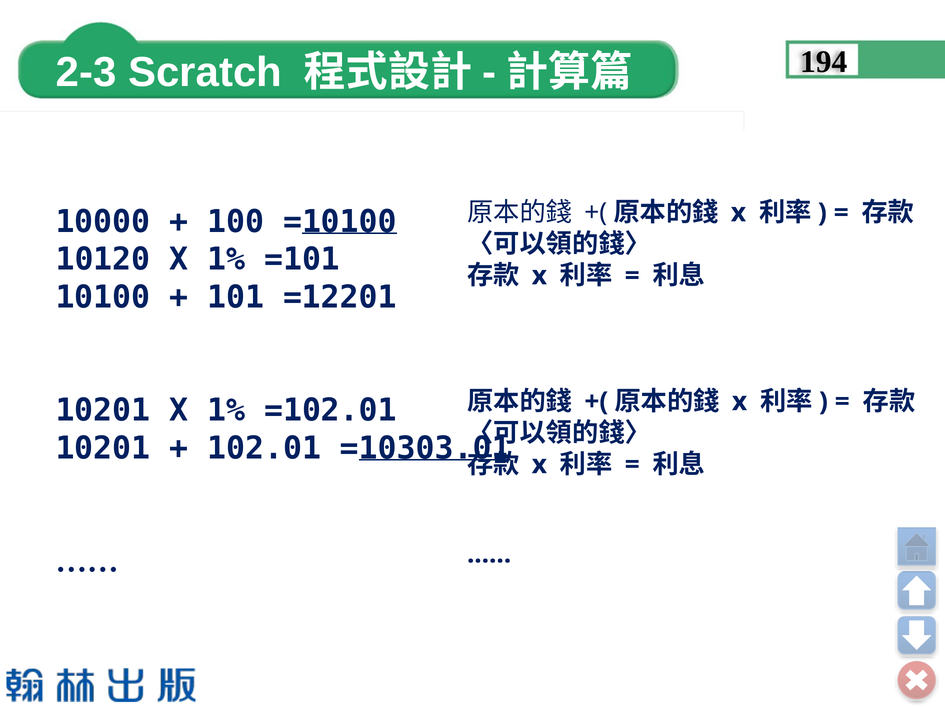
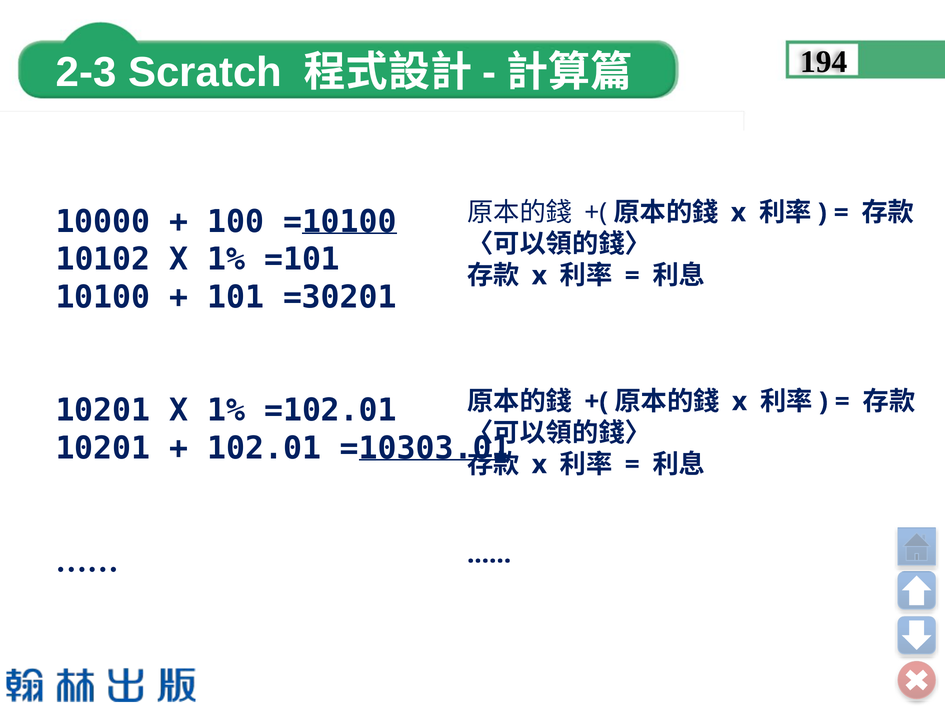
10120: 10120 -> 10102 (103, 260)
=12201: =12201 -> =30201 (340, 298)
